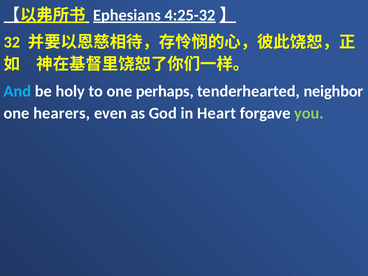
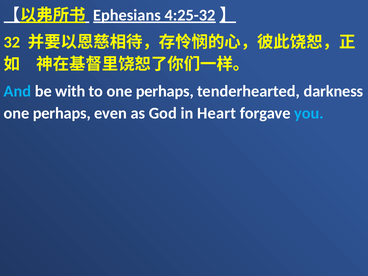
holy: holy -> with (70, 91)
neighbor: neighbor -> darkness (333, 91)
hearers: hearers -> perhaps (62, 113)
you colour: light green -> light blue (309, 113)
